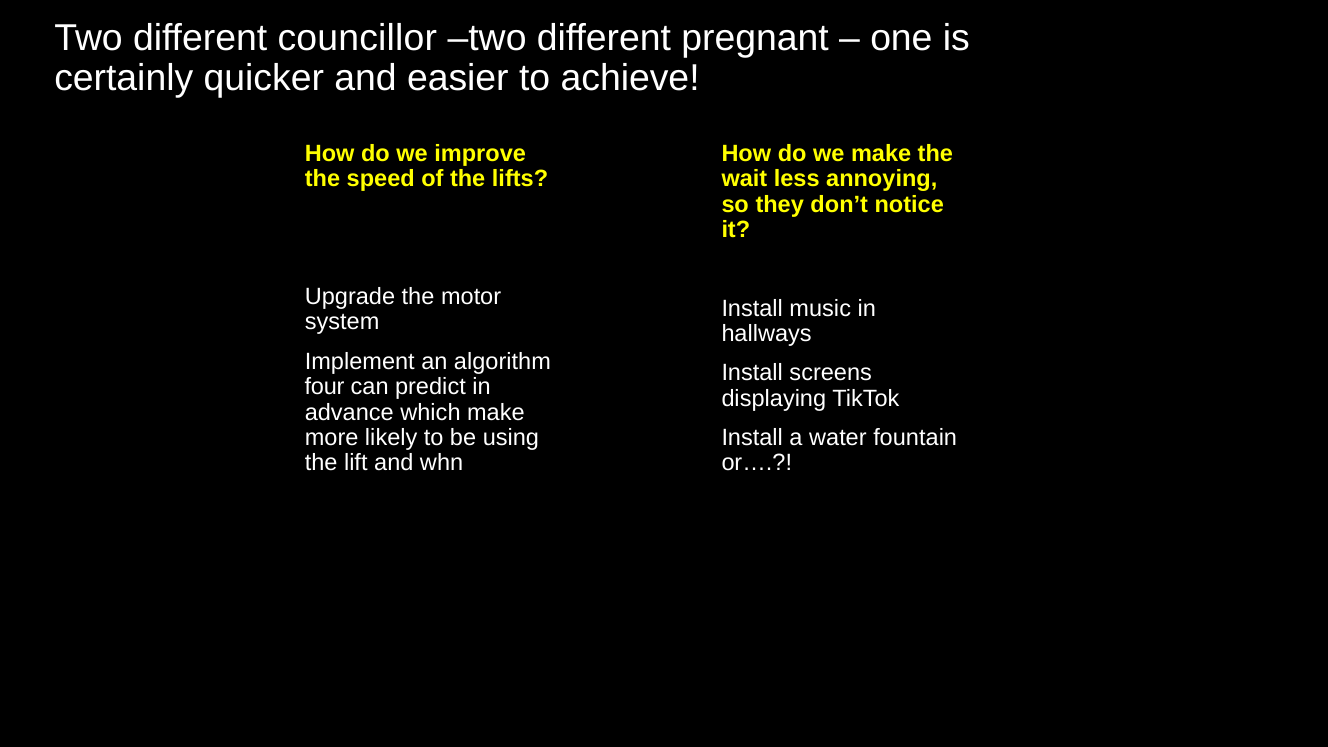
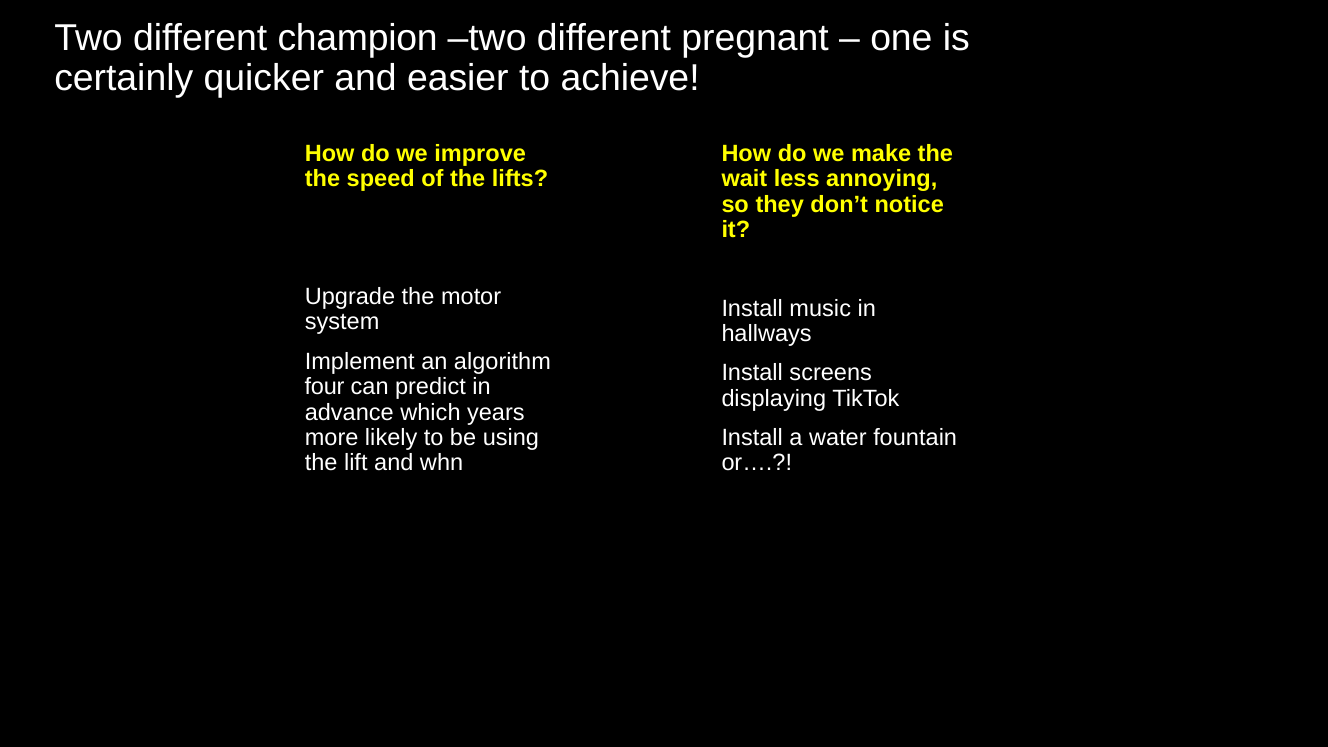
councillor: councillor -> champion (358, 38)
which make: make -> years (496, 412)
